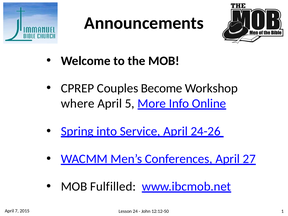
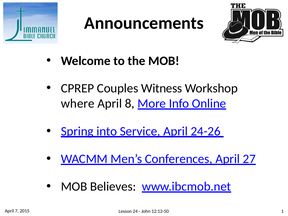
Become: Become -> Witness (162, 88)
5: 5 -> 8 (130, 104)
Fulfilled: Fulfilled -> Believes (113, 186)
